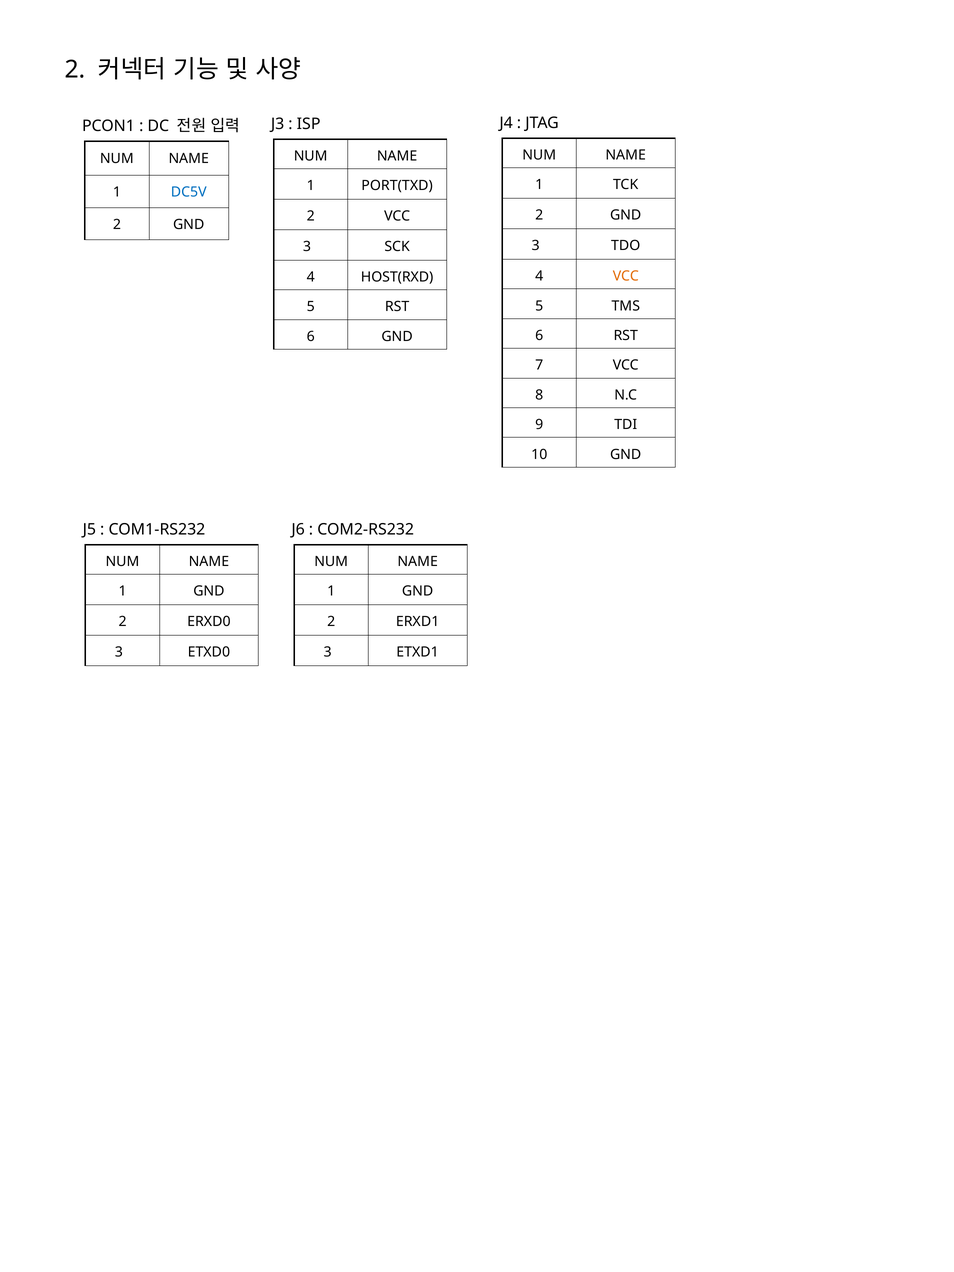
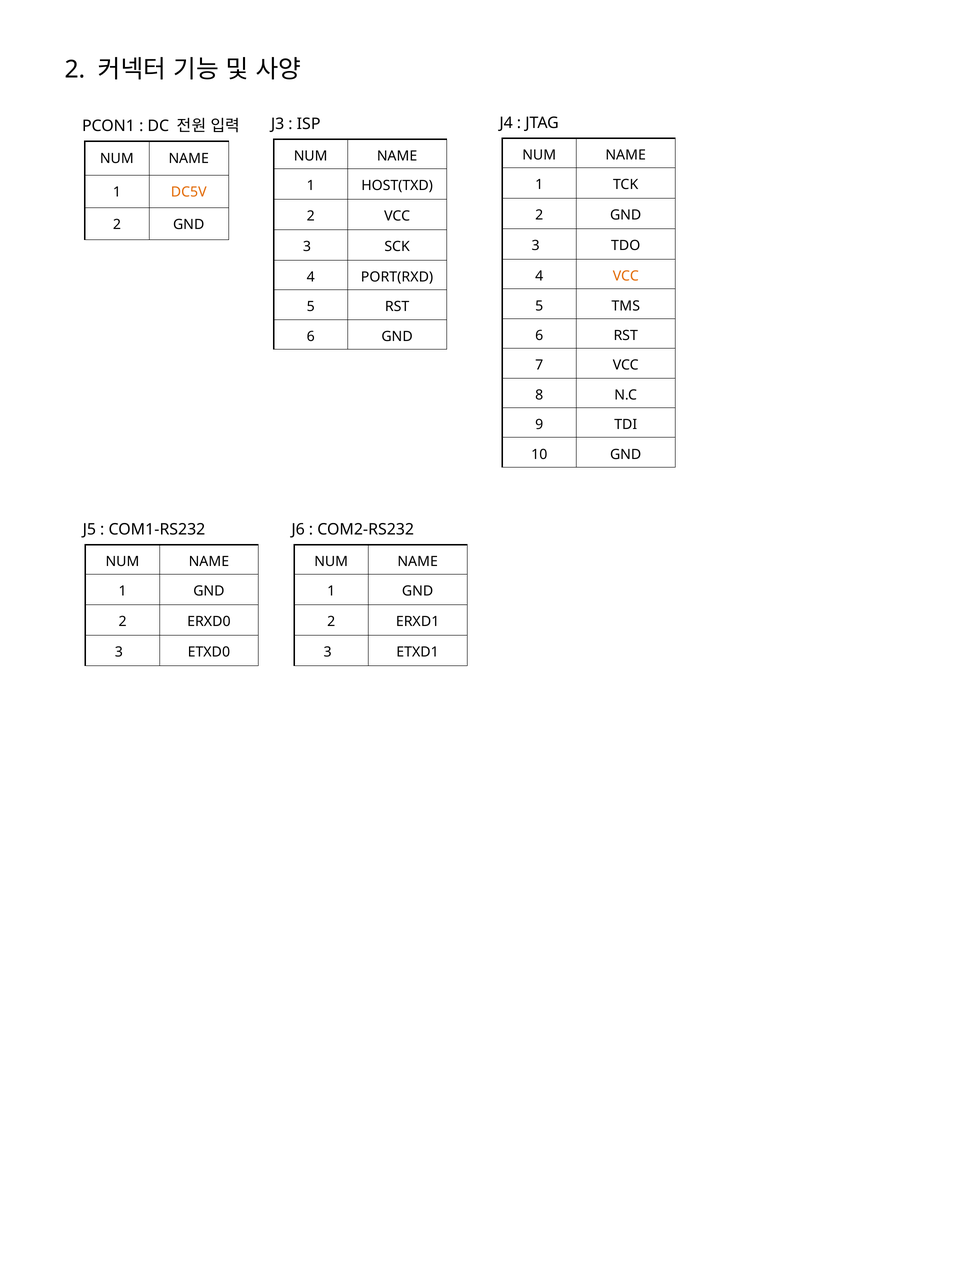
PORT(TXD: PORT(TXD -> HOST(TXD (397, 186)
DC5V colour: blue -> orange (189, 192)
HOST(RXD: HOST(RXD -> PORT(RXD (397, 277)
